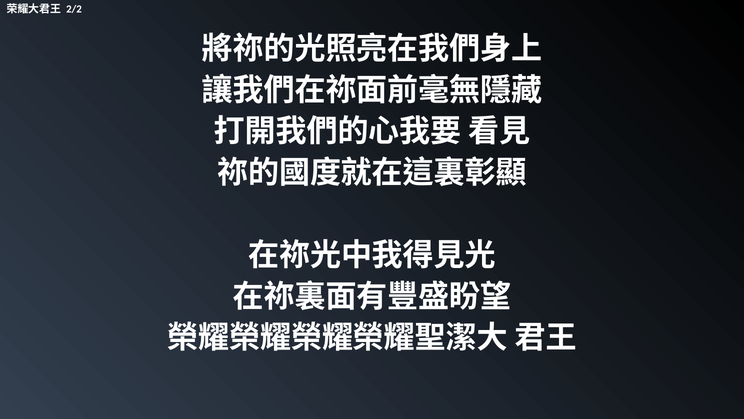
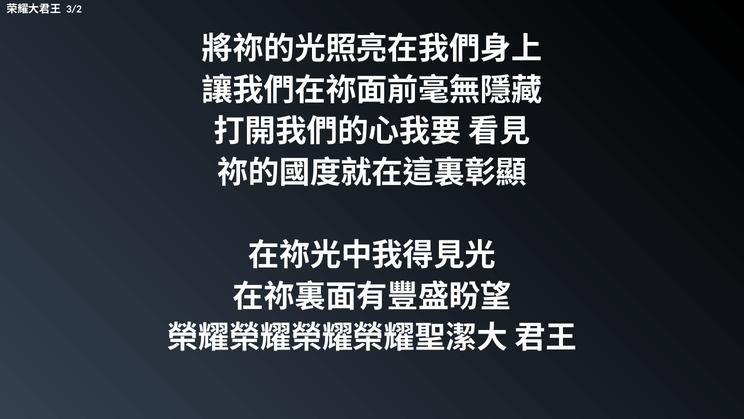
2/2: 2/2 -> 3/2 (74, 9)
